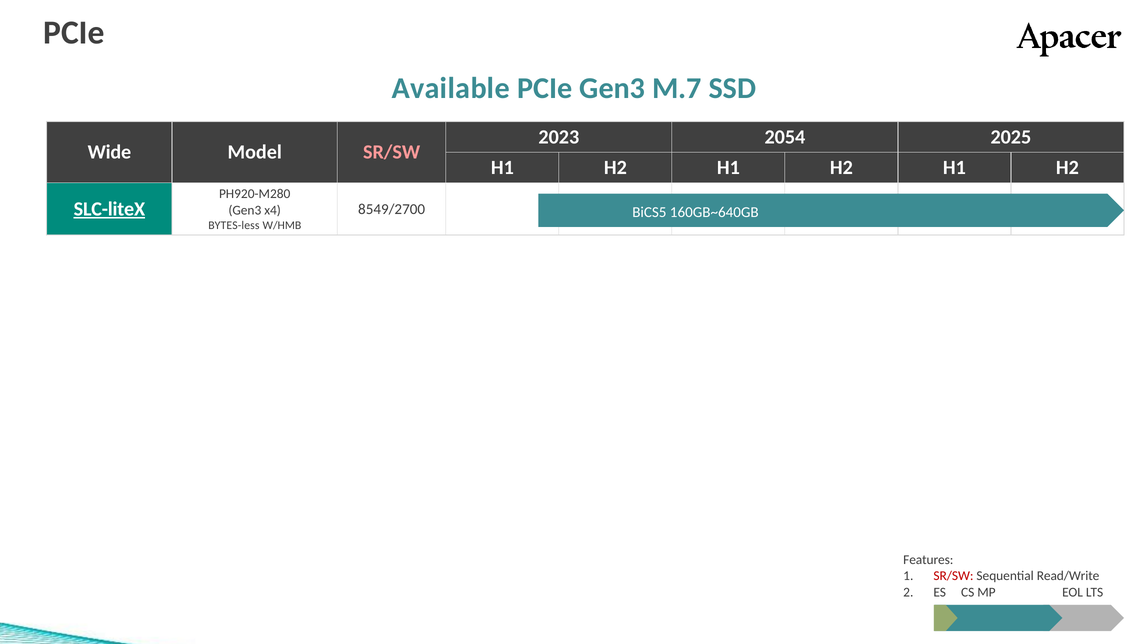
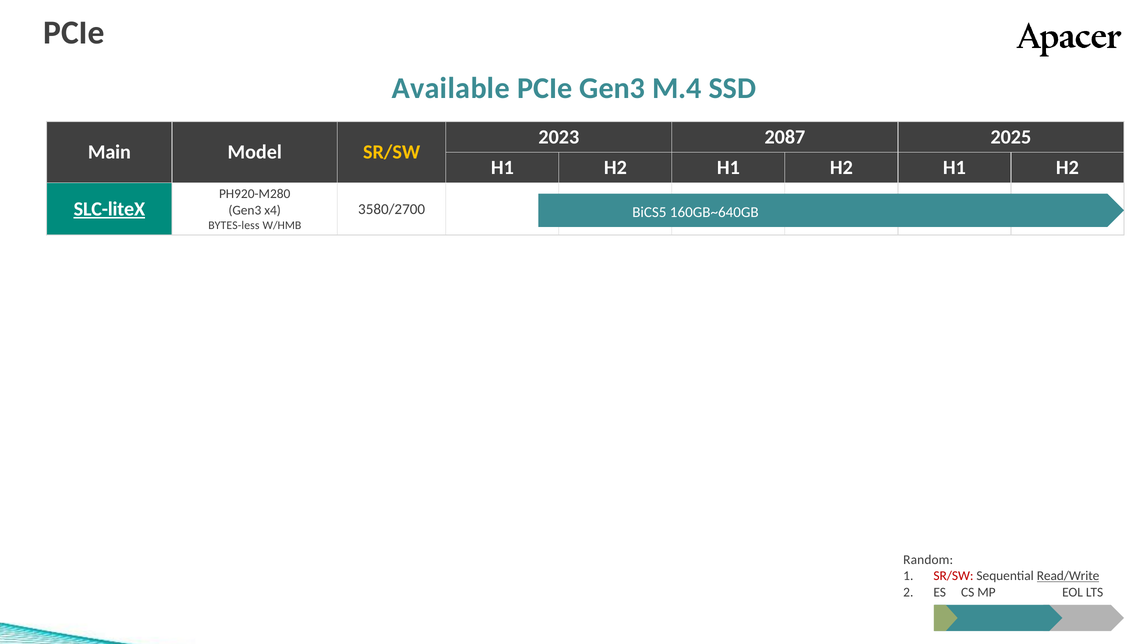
M.7: M.7 -> M.4 (677, 88)
2054: 2054 -> 2087 (785, 137)
Wide: Wide -> Main (109, 152)
SR/SW colour: pink -> yellow (392, 152)
8549/2700: 8549/2700 -> 3580/2700 (392, 209)
Features: Features -> Random (928, 560)
Read/Write underline: none -> present (1068, 576)
